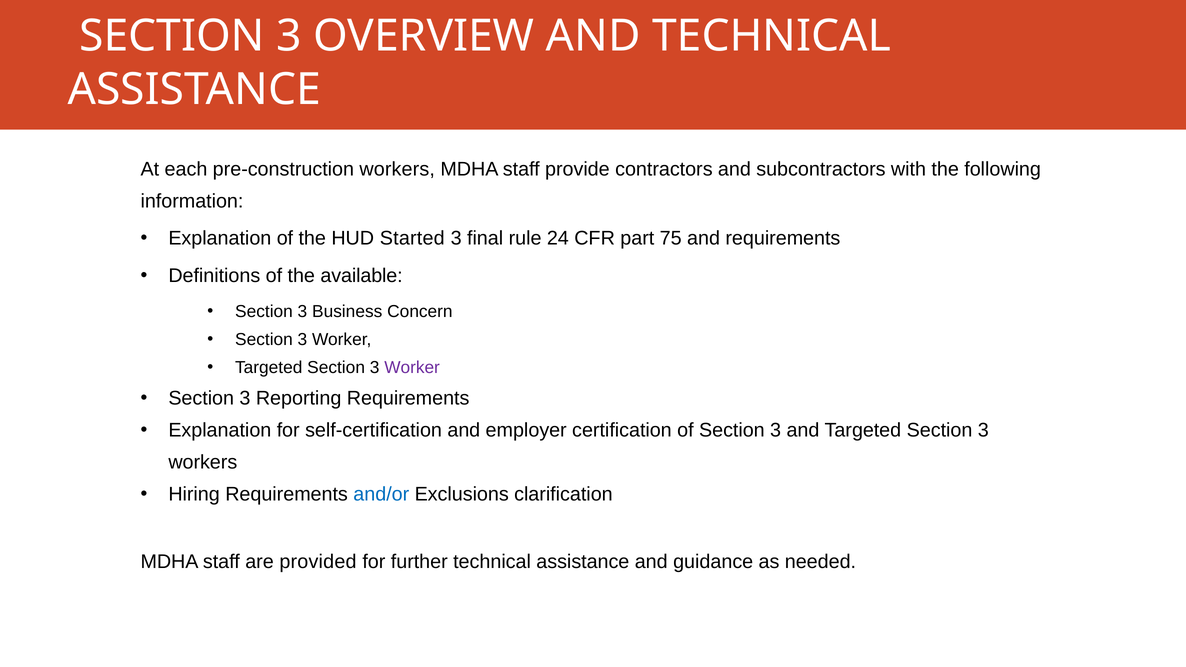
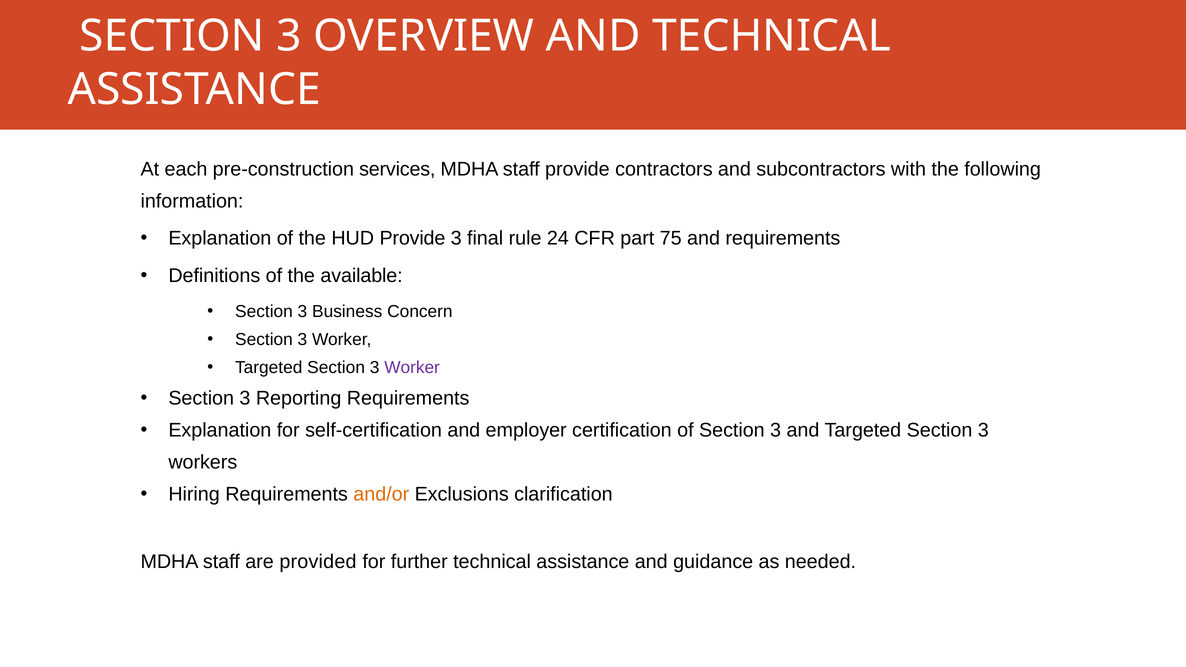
pre-construction workers: workers -> services (397, 169)
HUD Started: Started -> Provide (412, 238)
and/or colour: blue -> orange (381, 494)
